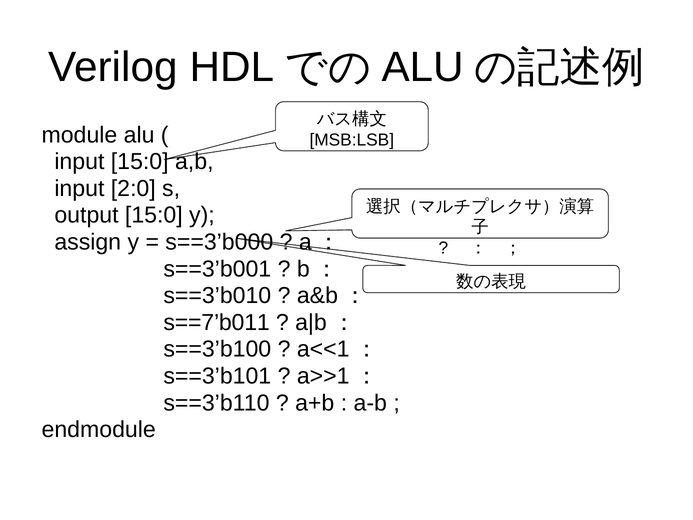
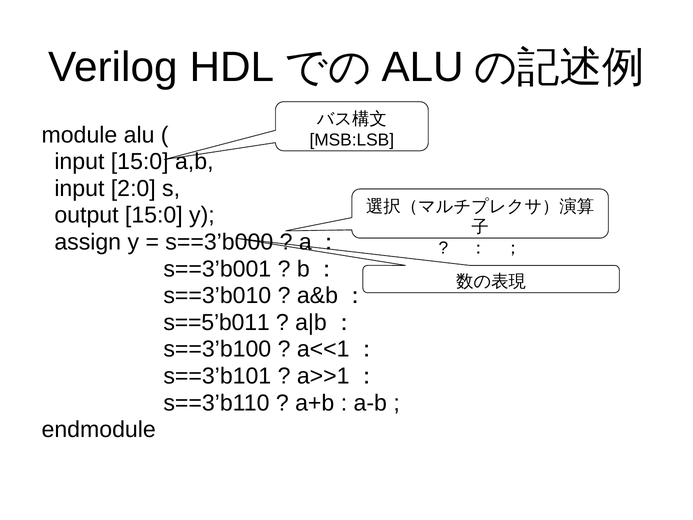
s==7’b011: s==7’b011 -> s==5’b011 (217, 322)
